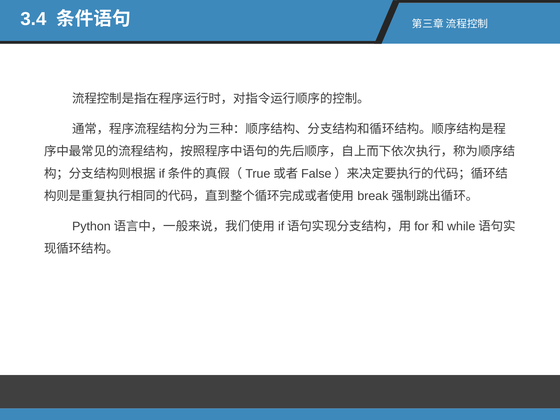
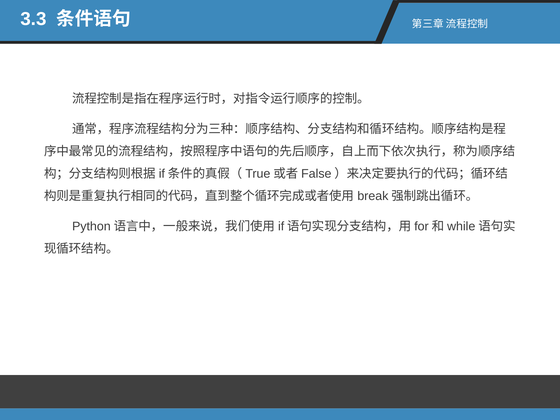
3.4: 3.4 -> 3.3 (34, 19)
